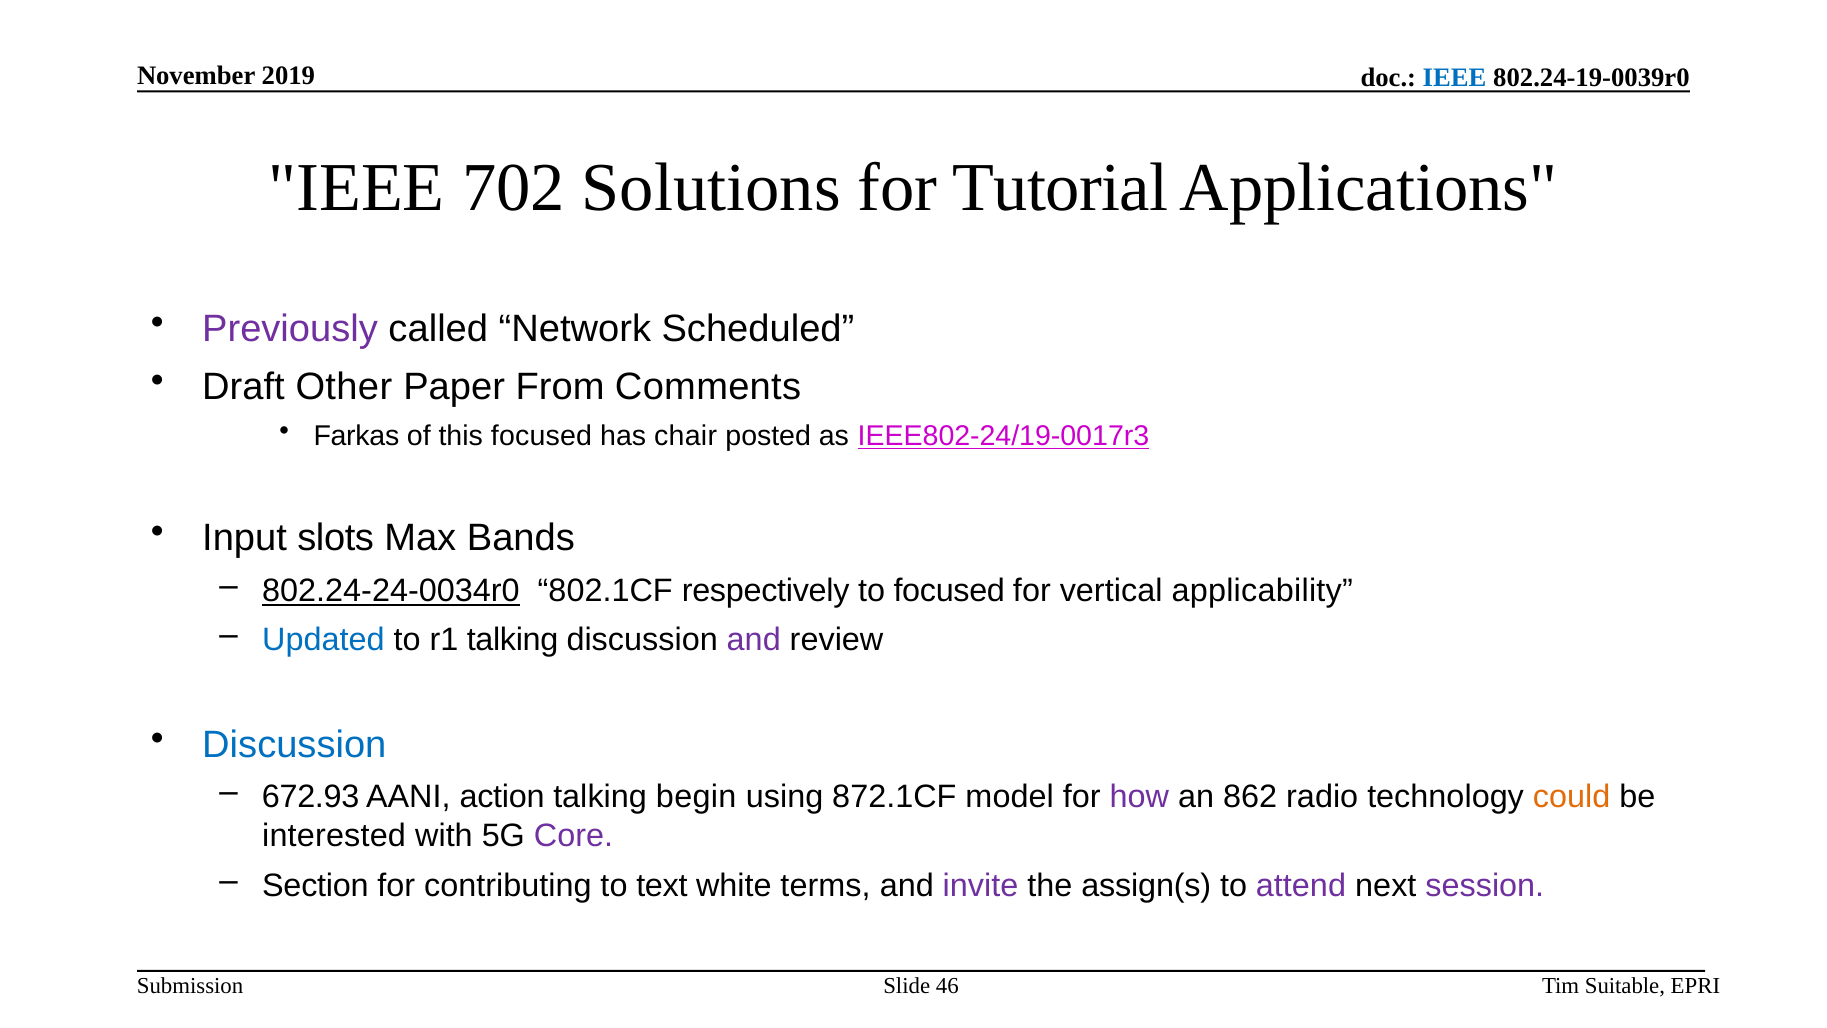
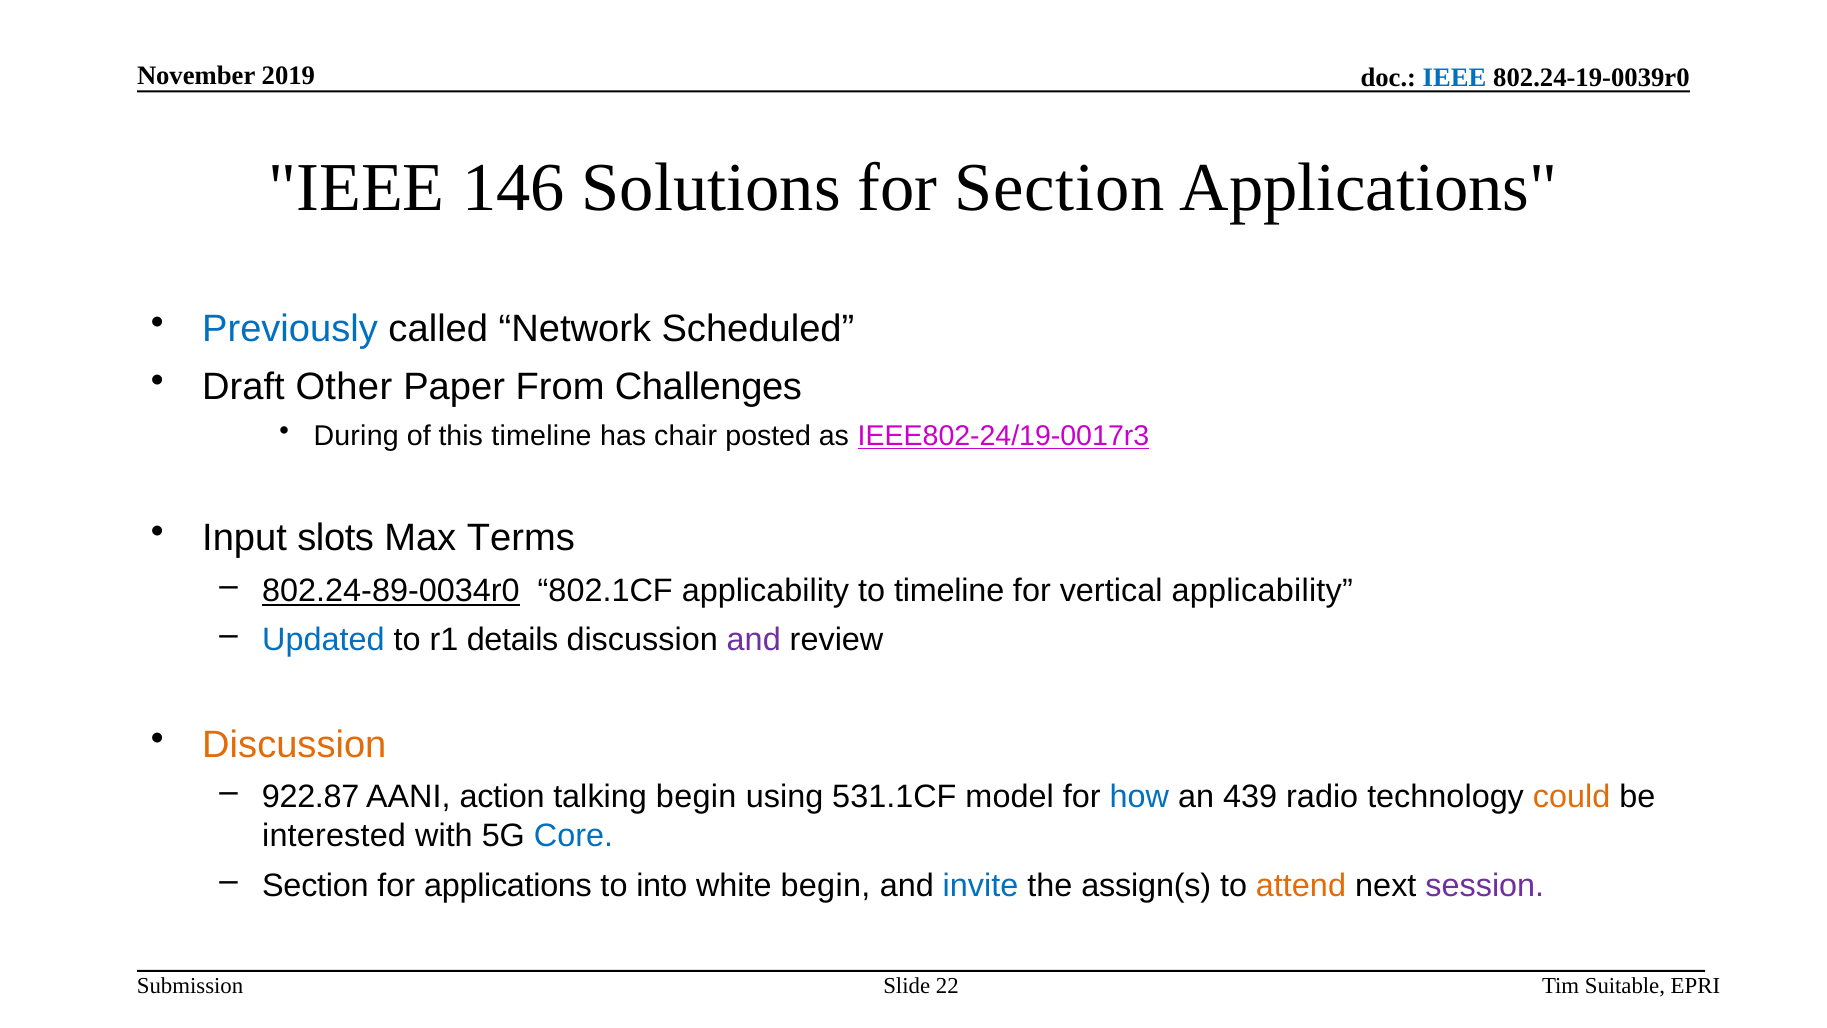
702: 702 -> 146 (513, 187)
for Tutorial: Tutorial -> Section (1060, 187)
Previously colour: purple -> blue (290, 329)
Comments: Comments -> Challenges (708, 387)
Farkas: Farkas -> During (356, 436)
this focused: focused -> timeline (541, 436)
Bands: Bands -> Terms (521, 538)
802.24-24-0034r0: 802.24-24-0034r0 -> 802.24-89-0034r0 (391, 590)
802.1CF respectively: respectively -> applicability (765, 590)
to focused: focused -> timeline (949, 590)
r1 talking: talking -> details (513, 640)
Discussion colour: blue -> orange (294, 744)
672.93: 672.93 -> 922.87 (311, 797)
872.1CF: 872.1CF -> 531.1CF (894, 797)
how colour: purple -> blue (1139, 797)
862: 862 -> 439 (1250, 797)
Core colour: purple -> blue (574, 836)
for contributing: contributing -> applications (508, 885)
text: text -> into (662, 885)
white terms: terms -> begin (825, 885)
invite colour: purple -> blue (981, 885)
attend colour: purple -> orange (1301, 885)
46: 46 -> 22 (947, 986)
